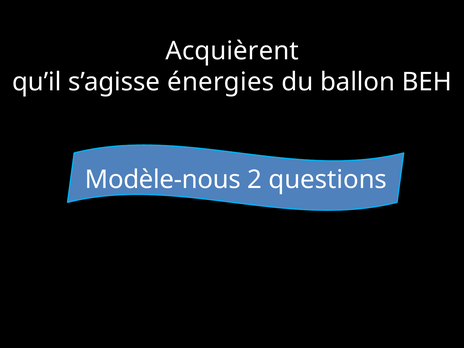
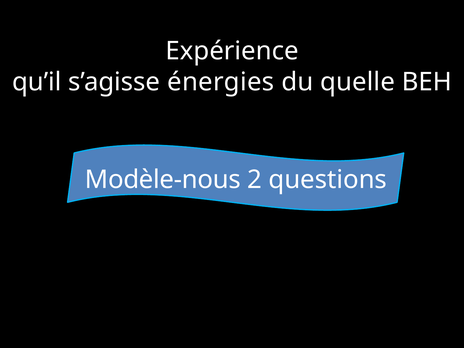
Acquièrent: Acquièrent -> Expérience (232, 51)
ballon: ballon -> quelle (358, 82)
